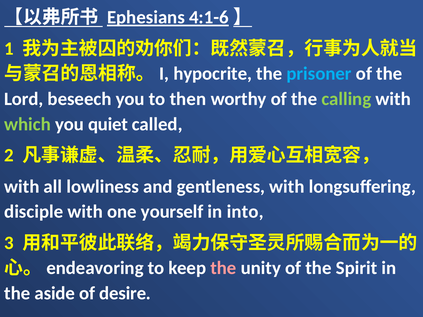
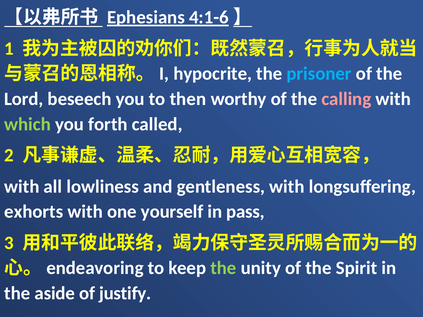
calling colour: light green -> pink (346, 99)
quiet: quiet -> forth (108, 124)
disciple: disciple -> exhorts (34, 212)
into: into -> pass (245, 212)
the colour: pink -> light green (223, 268)
desire: desire -> justify (125, 294)
